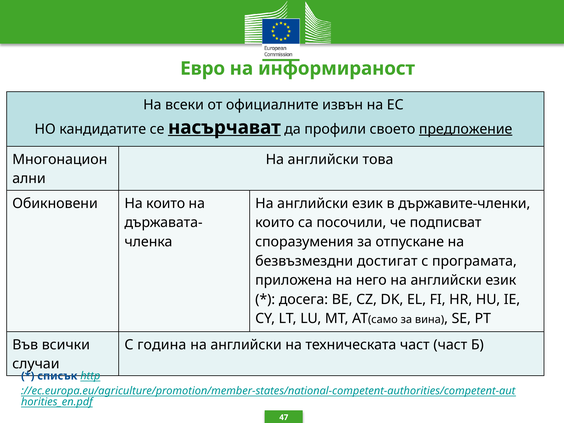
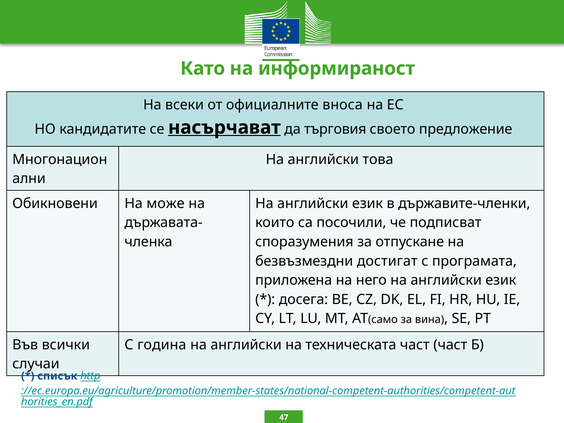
Евро: Евро -> Като (203, 68)
извън: извън -> вноса (343, 105)
профили: профили -> търговия (335, 129)
предложение underline: present -> none (466, 129)
На които: които -> може (165, 203)
